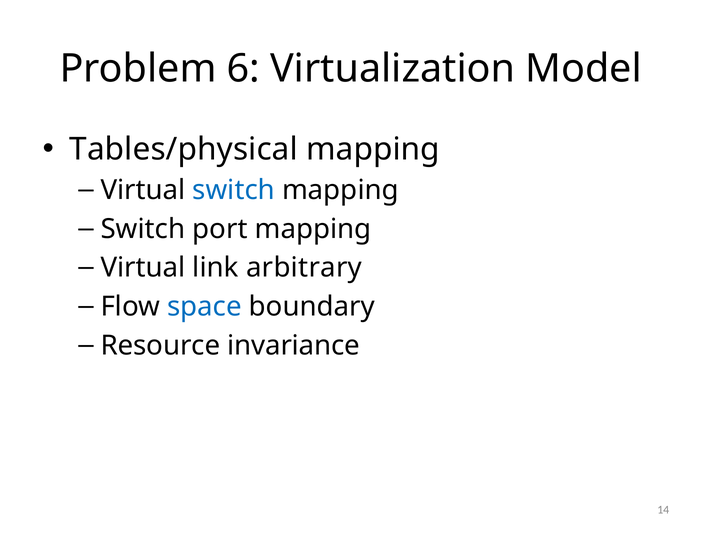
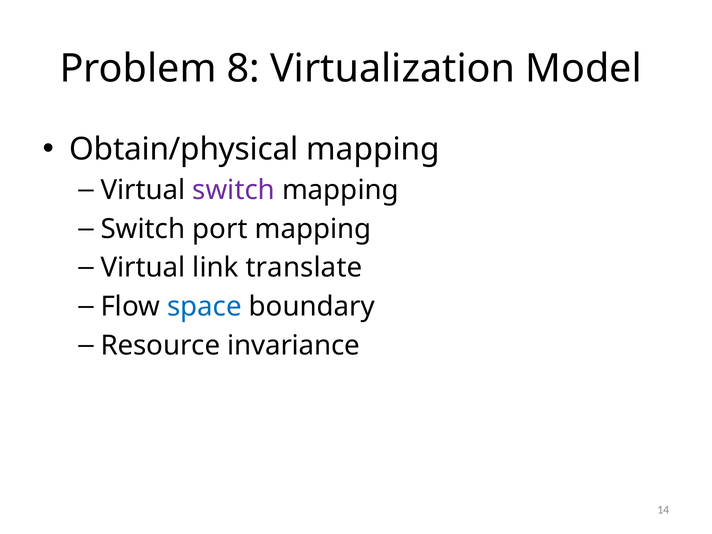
6: 6 -> 8 (243, 69)
Tables/physical: Tables/physical -> Obtain/physical (184, 149)
switch colour: blue -> purple (234, 190)
arbitrary: arbitrary -> translate (304, 268)
